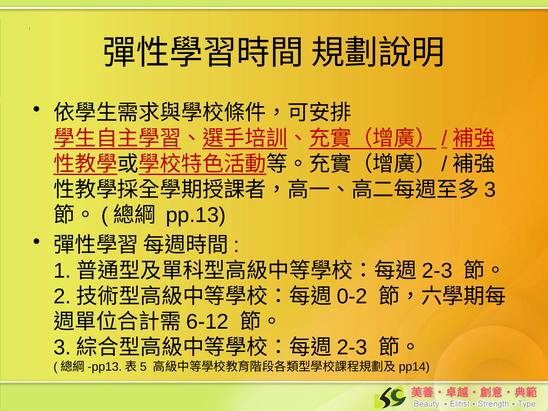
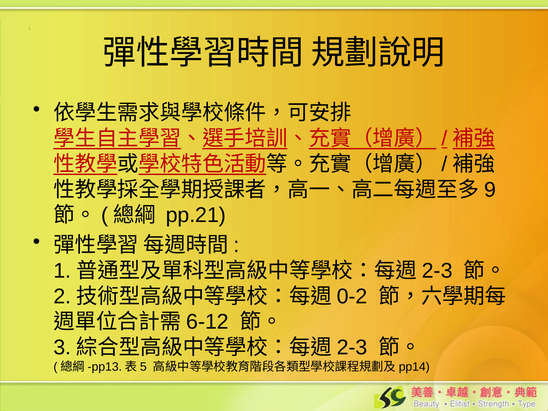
3: 3 -> 9 (490, 190)
pp.13: pp.13 -> pp.21 (196, 215)
